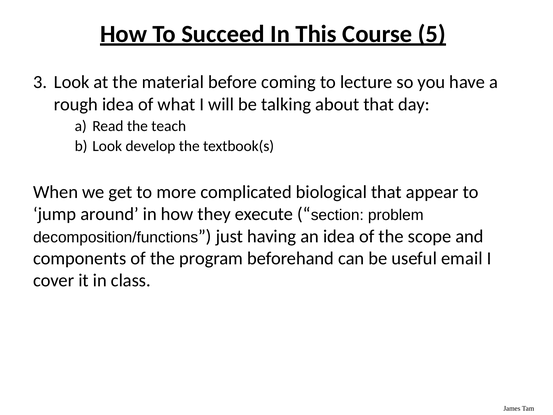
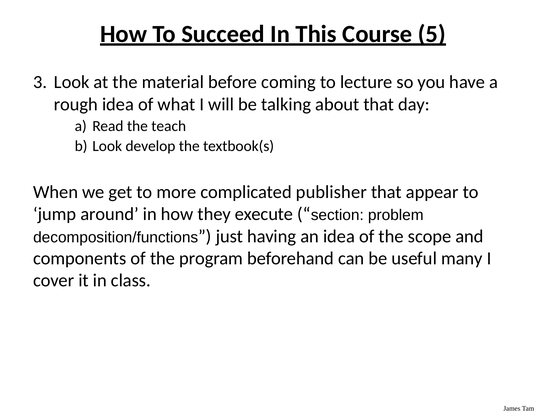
biological: biological -> publisher (331, 192)
email: email -> many (462, 258)
